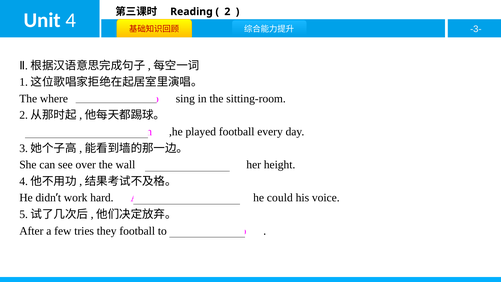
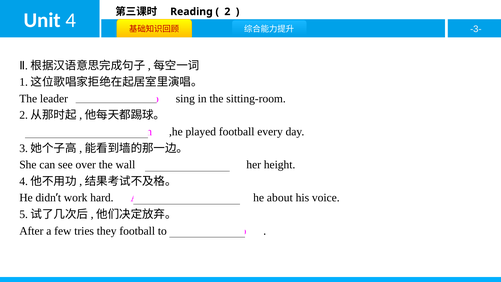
where: where -> leader (54, 99)
could: could -> about (280, 198)
